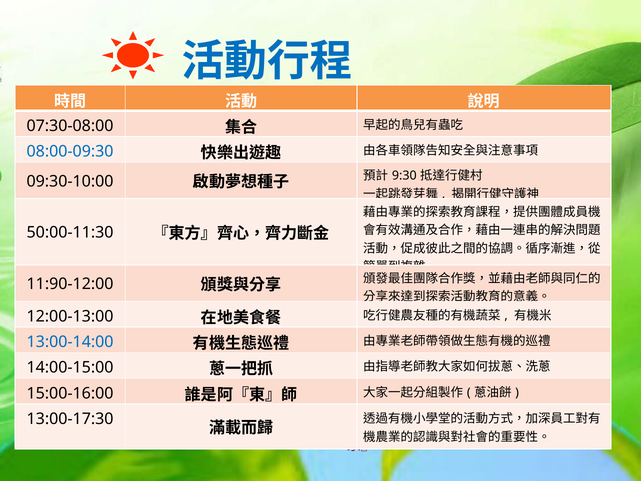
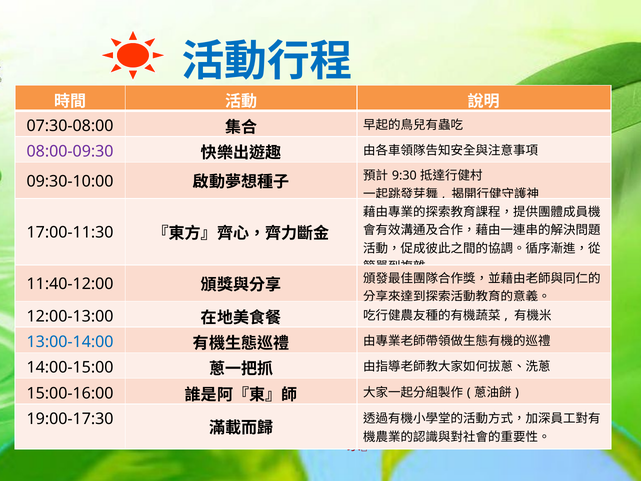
08:00-09:30 colour: blue -> purple (70, 151)
50:00-11:30: 50:00-11:30 -> 17:00-11:30 (70, 233)
11:90-12:00: 11:90-12:00 -> 11:40-12:00 (70, 284)
13:00-17:30: 13:00-17:30 -> 19:00-17:30 (70, 419)
